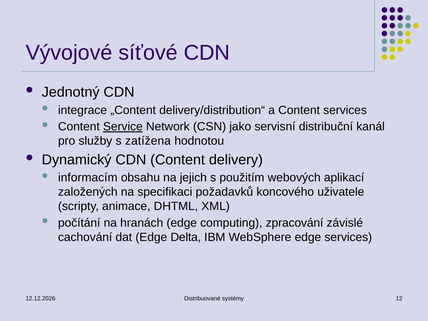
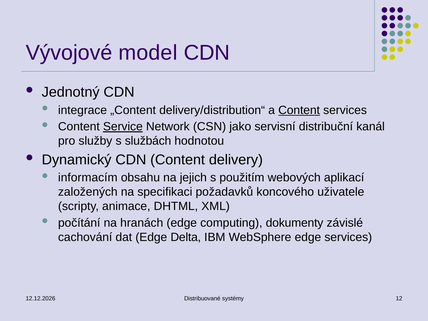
síťové: síťové -> model (148, 53)
Content underline: none -> present (299, 110)
zatížena: zatížena -> službách (148, 141)
zpracování: zpracování -> dokumenty (295, 223)
